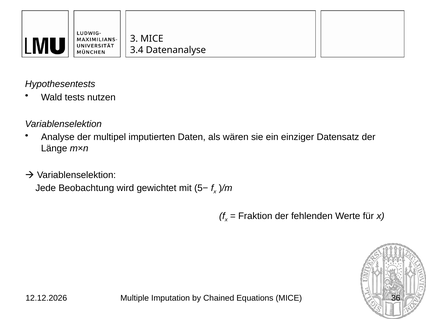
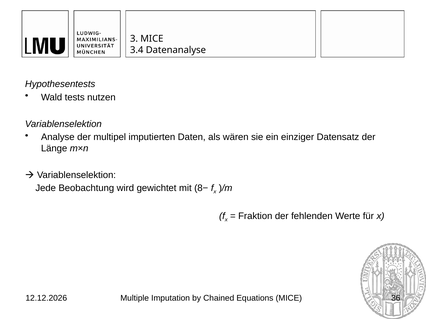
5−: 5− -> 8− (201, 188)
